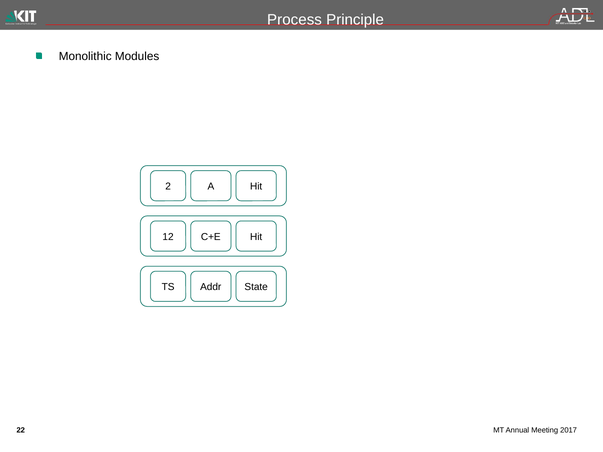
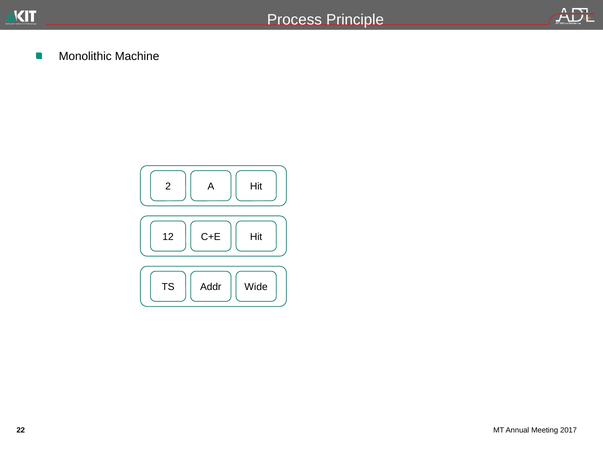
Modules: Modules -> Machine (137, 57)
State: State -> Wide (256, 287)
